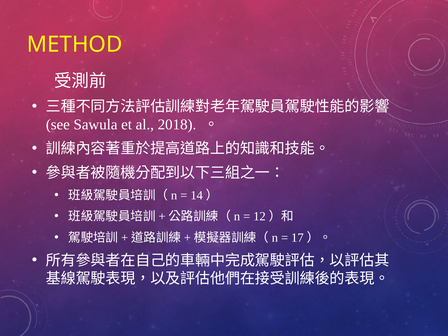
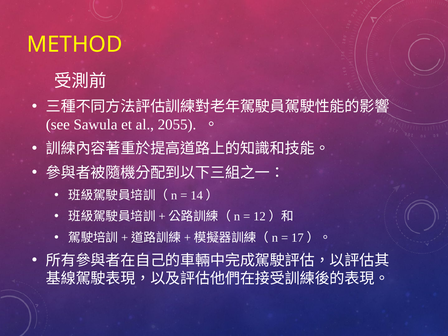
2018: 2018 -> 2055 (177, 125)
